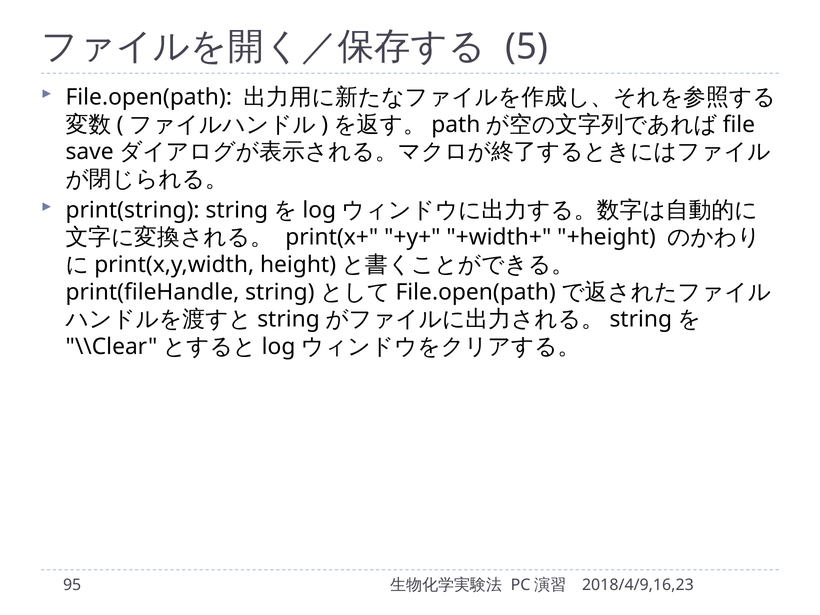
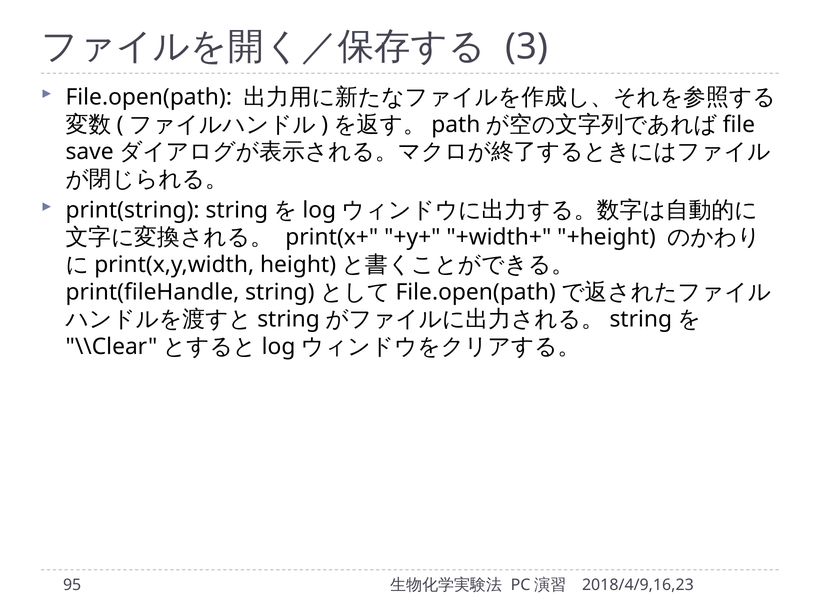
5: 5 -> 3 (527, 47)
